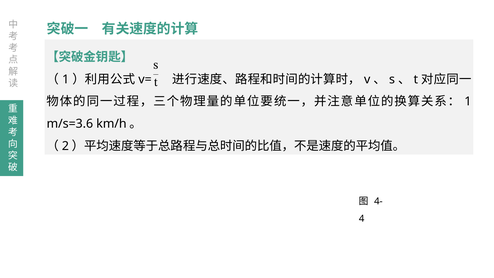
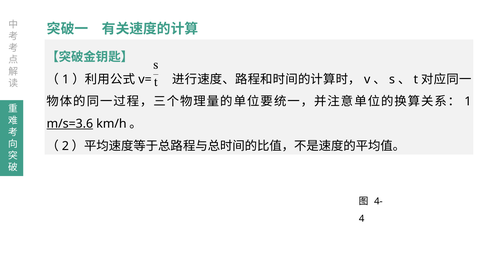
m/s=3.6 underline: none -> present (70, 124)
